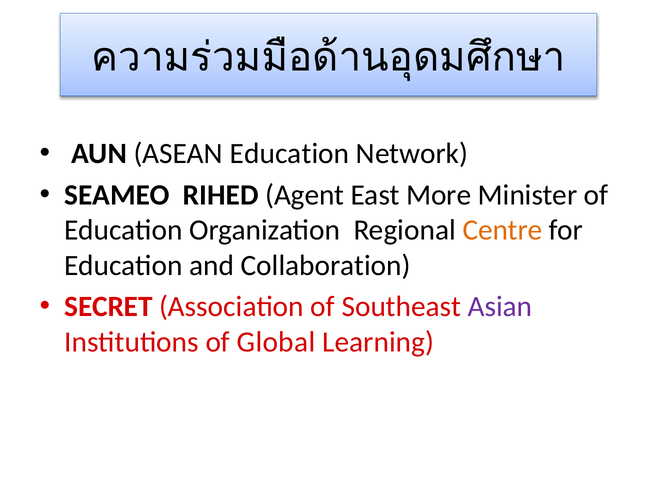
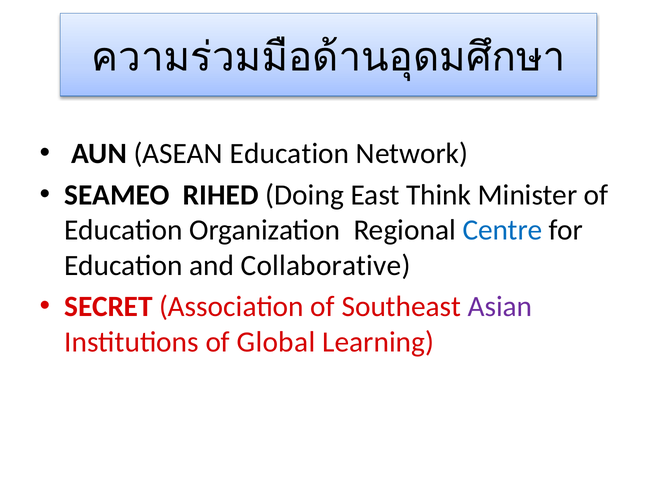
Agent: Agent -> Doing (305, 195)
More: More -> Think (439, 195)
Centre colour: orange -> blue (502, 230)
Collaboration: Collaboration -> Collaborative (326, 265)
